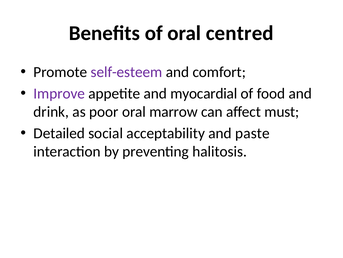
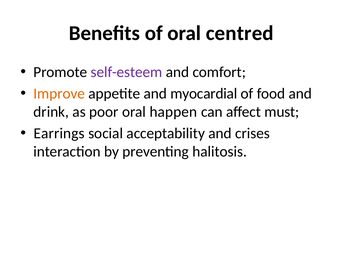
Improve colour: purple -> orange (59, 93)
marrow: marrow -> happen (173, 112)
Detailed: Detailed -> Earrings (59, 133)
paste: paste -> crises (252, 133)
